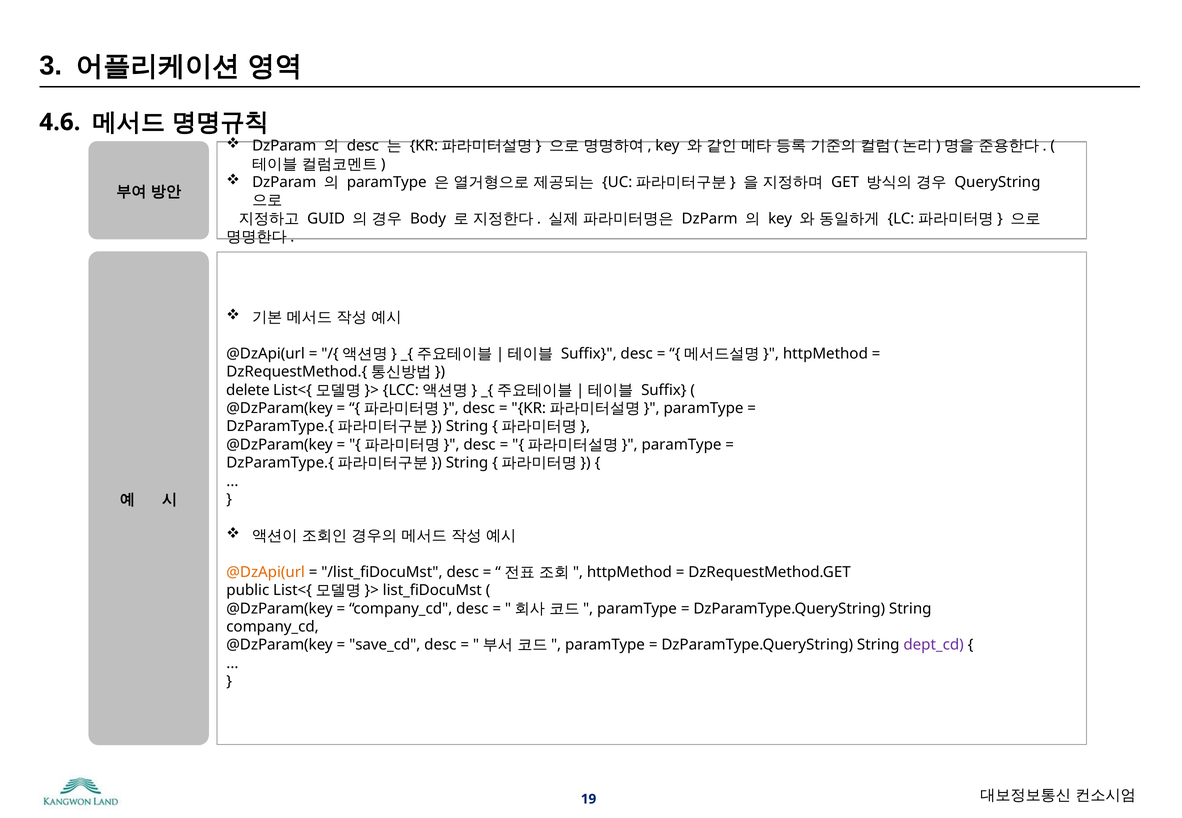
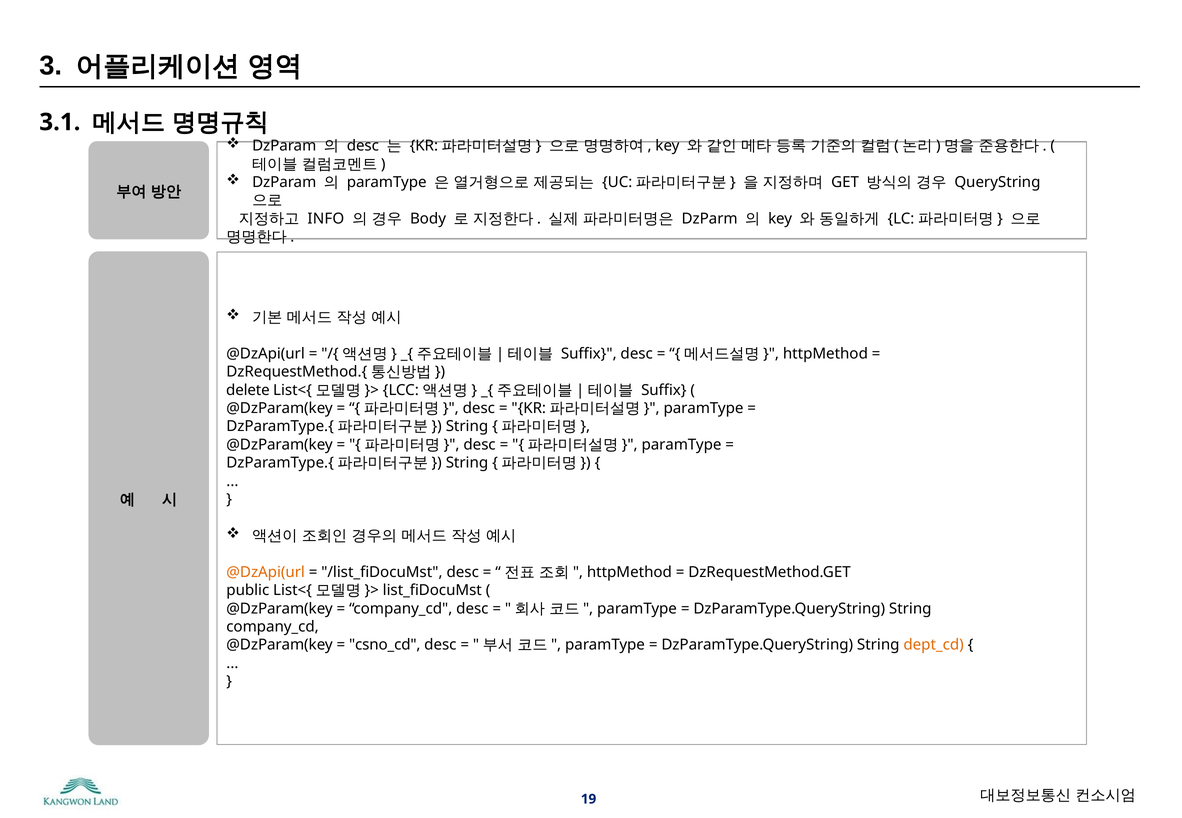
4.6: 4.6 -> 3.1 (60, 122)
GUID: GUID -> INFO (326, 219)
save_cd: save_cd -> csno_cd (385, 645)
dept_cd colour: purple -> orange (934, 645)
